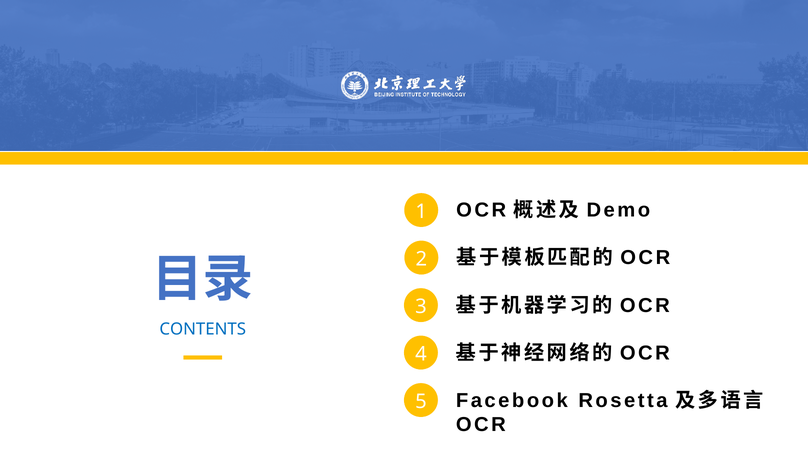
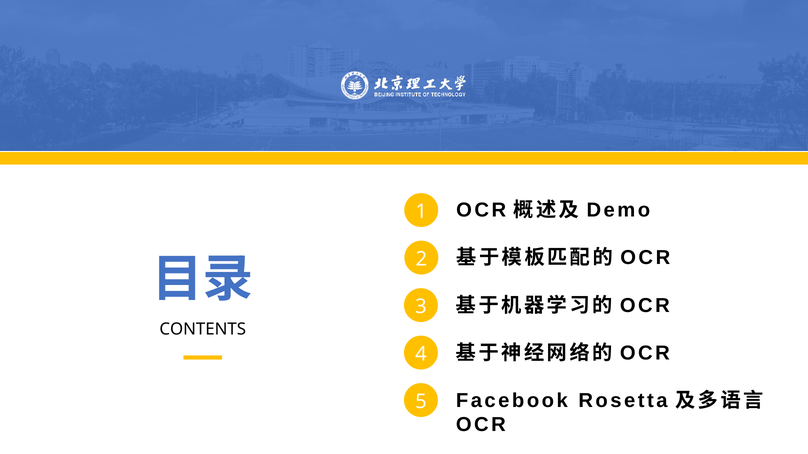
CONTENTS colour: blue -> black (203, 330)
